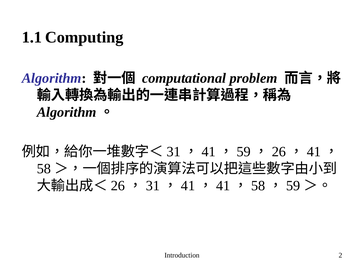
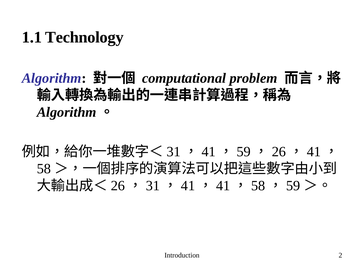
Computing: Computing -> Technology (84, 37)
